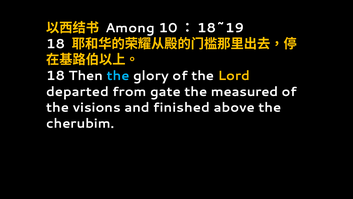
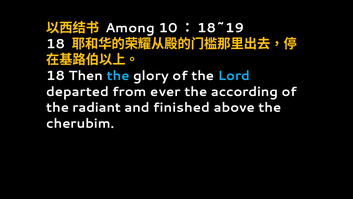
Lord colour: yellow -> light blue (234, 76)
gate: gate -> ever (165, 91)
measured: measured -> according (244, 91)
visions: visions -> radiant (97, 107)
